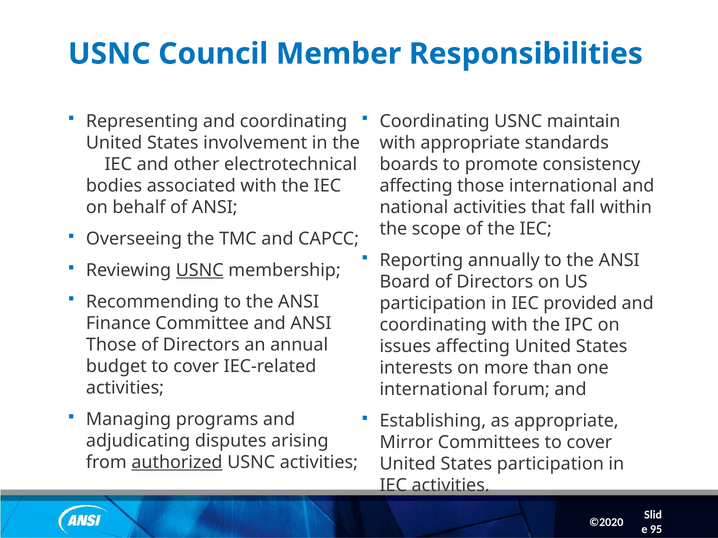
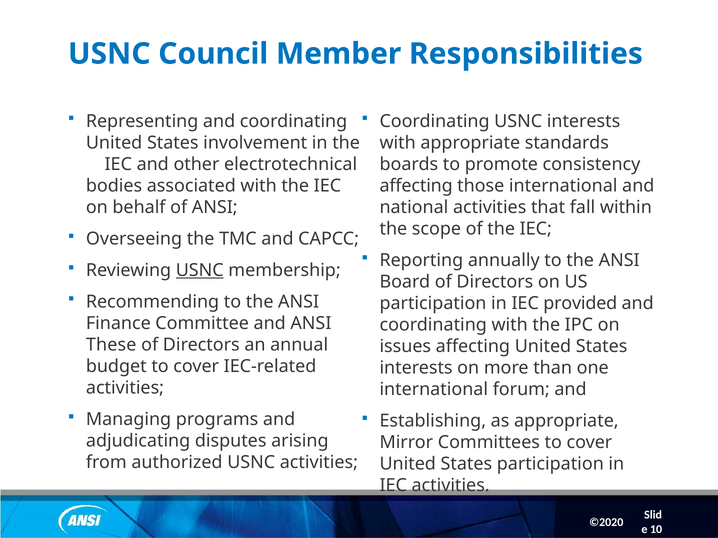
USNC maintain: maintain -> interests (584, 121)
Those: Those -> These (111, 345)
authorized underline: present -> none (177, 463)
95: 95 -> 10 (656, 530)
